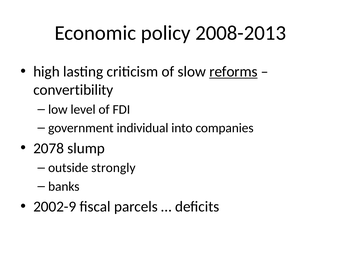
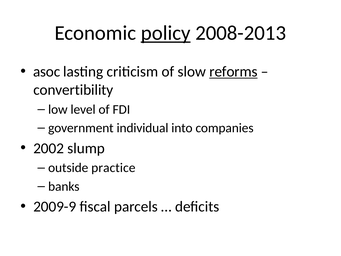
policy underline: none -> present (166, 33)
high: high -> asoc (47, 72)
2078: 2078 -> 2002 (49, 148)
strongly: strongly -> practice (113, 168)
2002-9: 2002-9 -> 2009-9 (55, 206)
